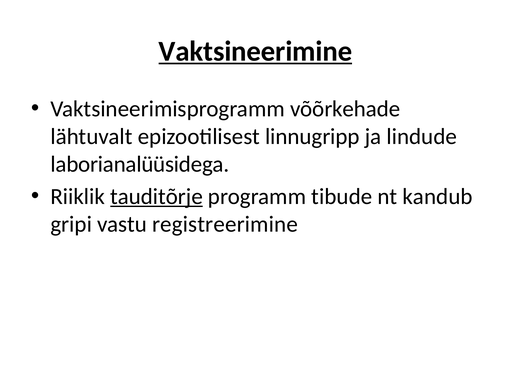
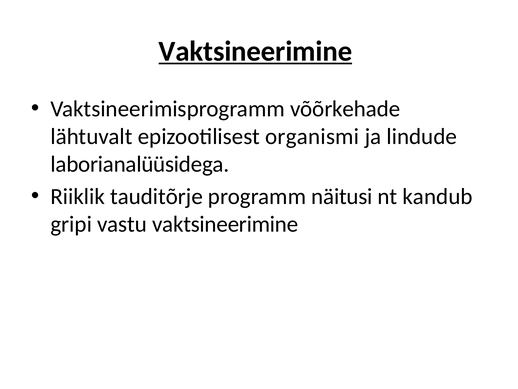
linnugripp: linnugripp -> organismi (312, 136)
tauditõrje underline: present -> none (157, 196)
tibude: tibude -> näitusi (342, 196)
vastu registreerimine: registreerimine -> vaktsineerimine (225, 224)
